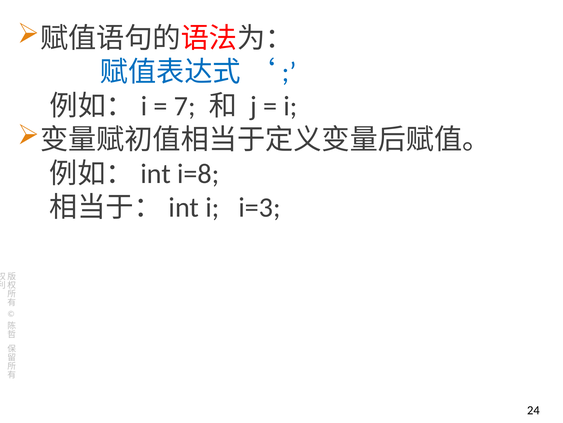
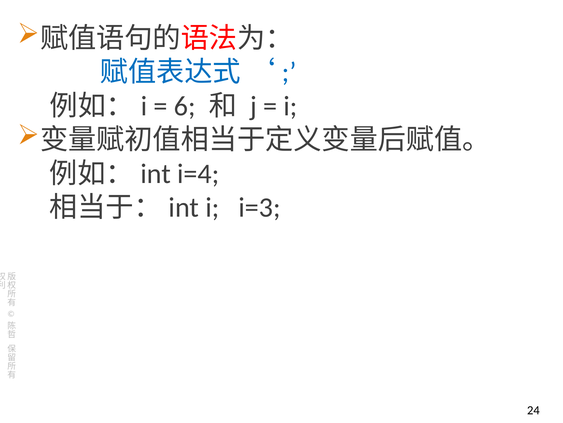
7: 7 -> 6 (185, 106)
i=8: i=8 -> i=4 (198, 173)
